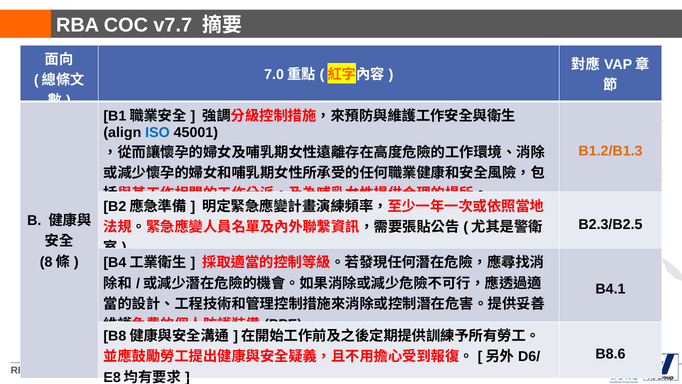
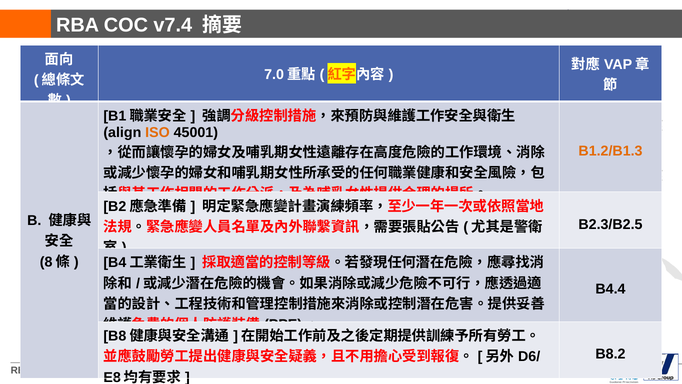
v7.7: v7.7 -> v7.4 (173, 25)
ISO colour: blue -> orange (157, 133)
B4.1: B4.1 -> B4.4 (610, 289)
B8.6: B8.6 -> B8.2 (610, 354)
